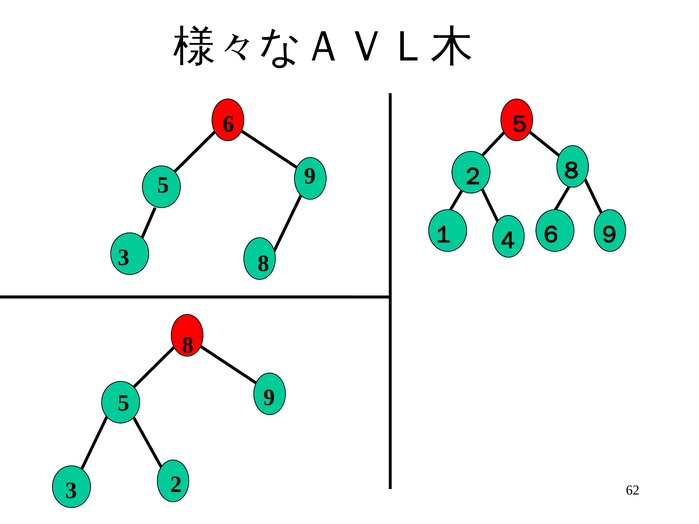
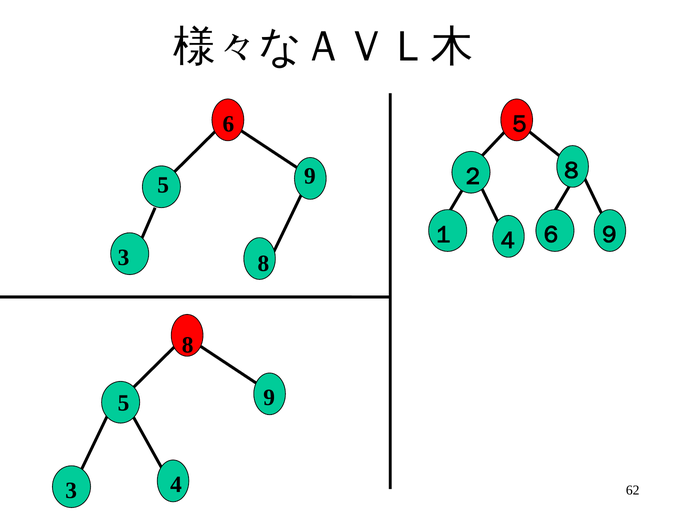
2: 2 -> 4 (176, 485)
